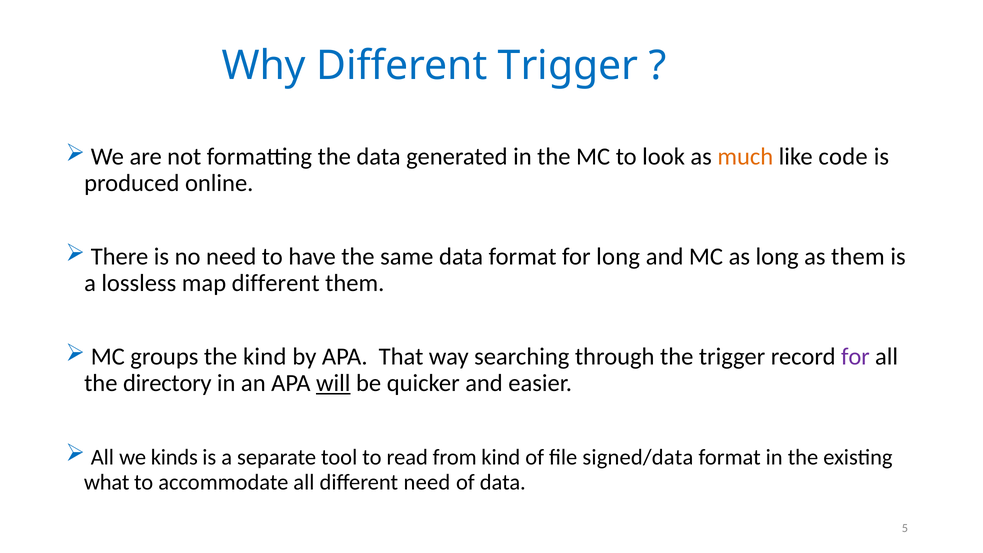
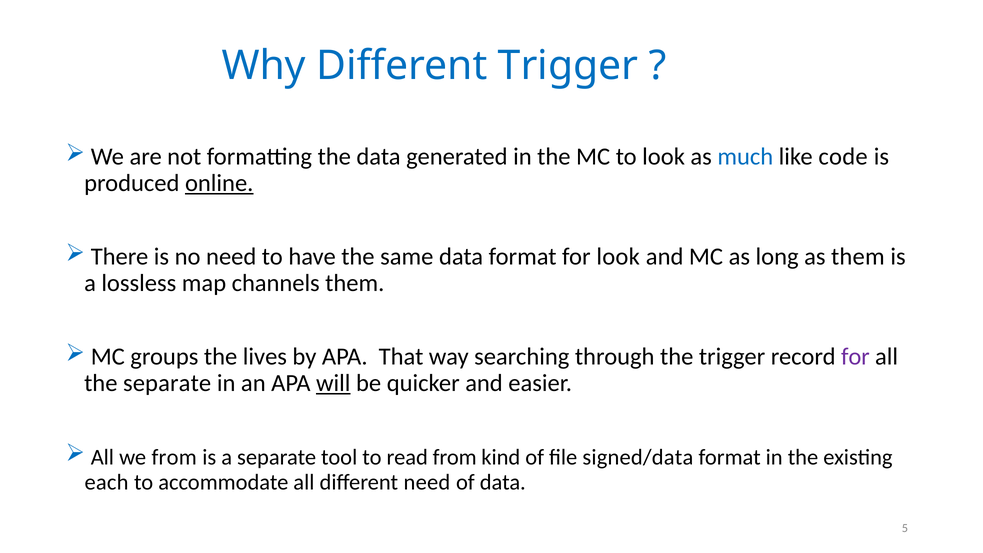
much colour: orange -> blue (745, 157)
online underline: none -> present (219, 183)
for long: long -> look (618, 257)
map different: different -> channels (276, 283)
the kind: kind -> lives (265, 357)
the directory: directory -> separate (167, 383)
we kinds: kinds -> from (174, 457)
what: what -> each (107, 482)
